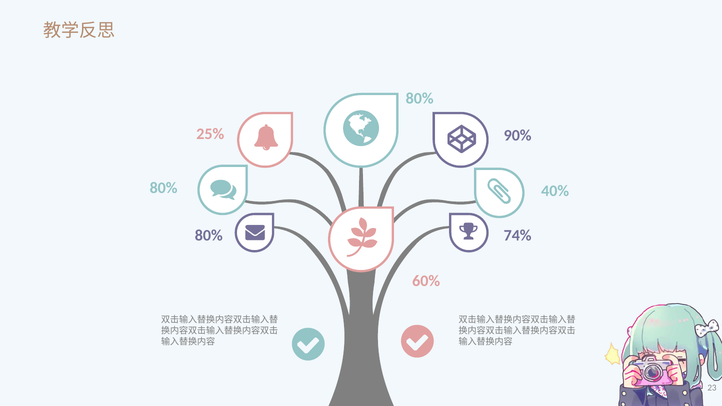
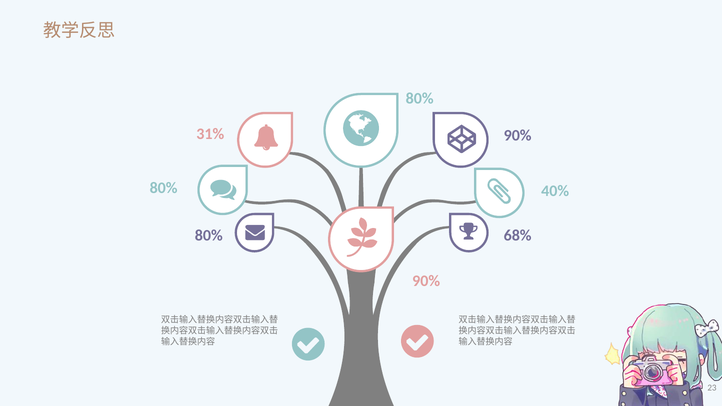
25%: 25% -> 31% (210, 134)
74%: 74% -> 68% (518, 236)
60%: 60% -> 90% (426, 281)
